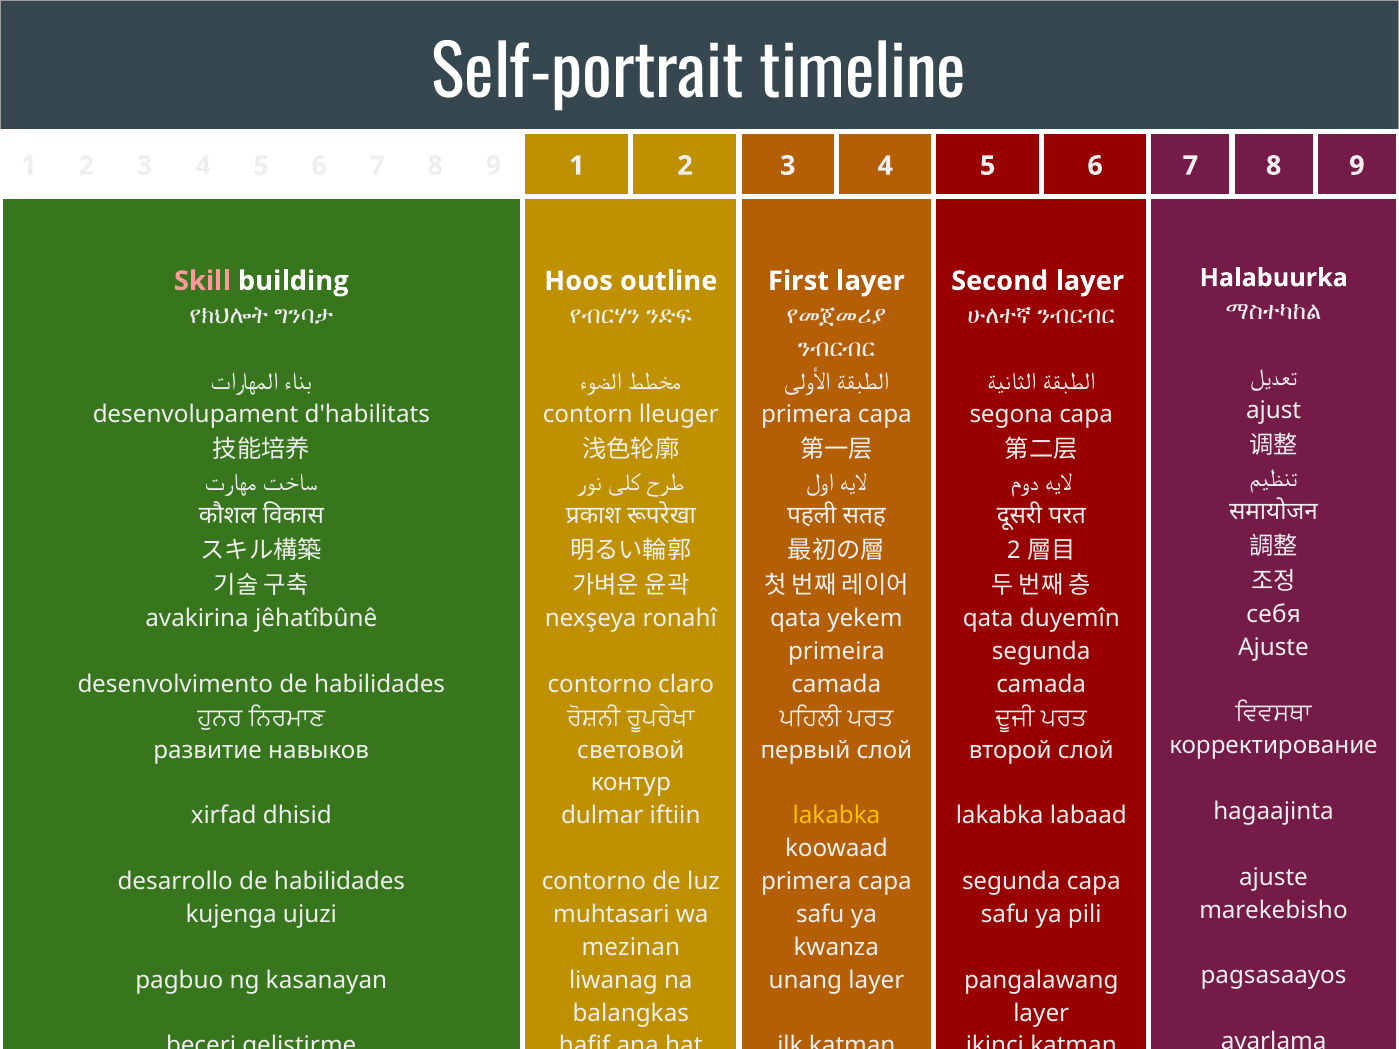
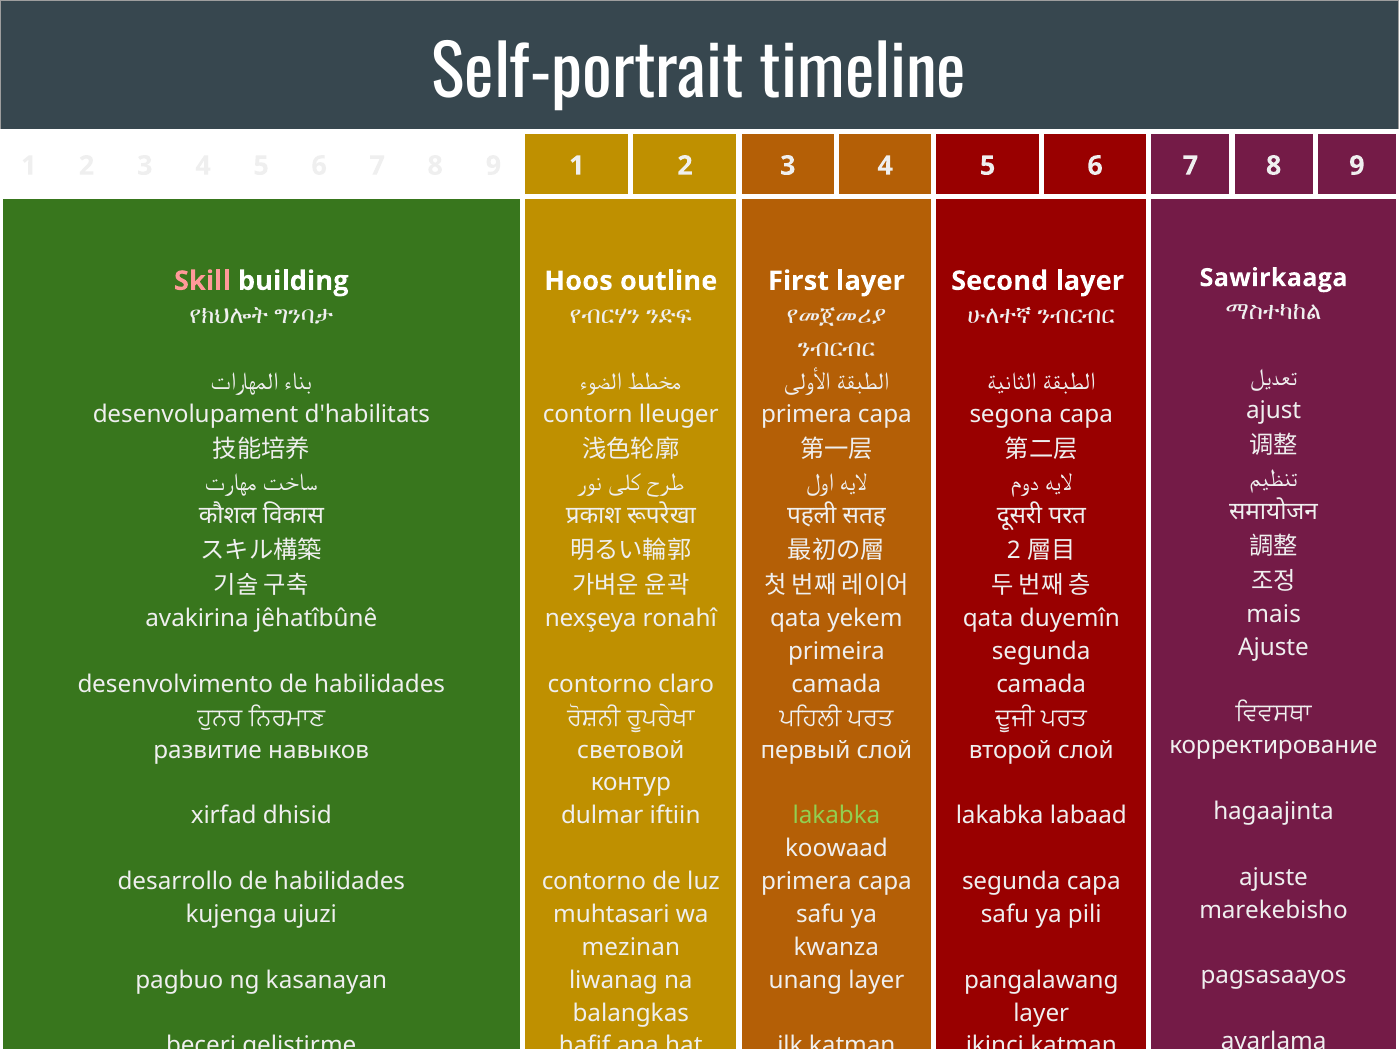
Halabuurka: Halabuurka -> Sawirkaaga (1274, 278)
себя: себя -> mais (1274, 614)
lakabka colour: yellow -> light green (836, 816)
